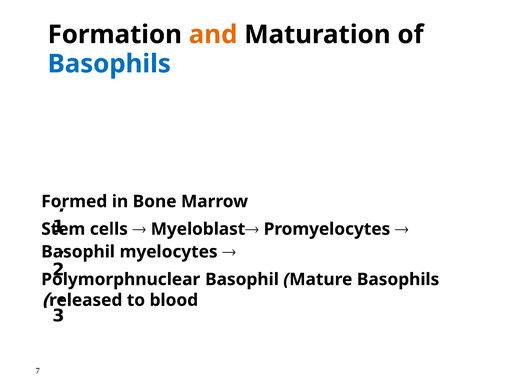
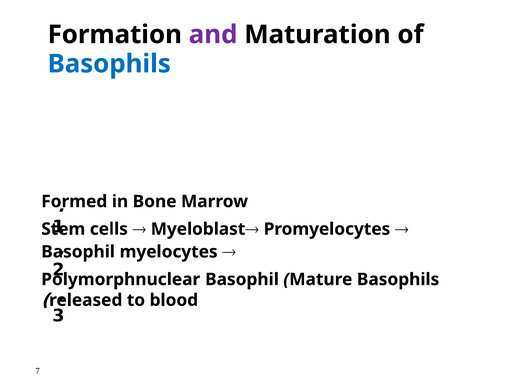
and colour: orange -> purple (213, 35)
